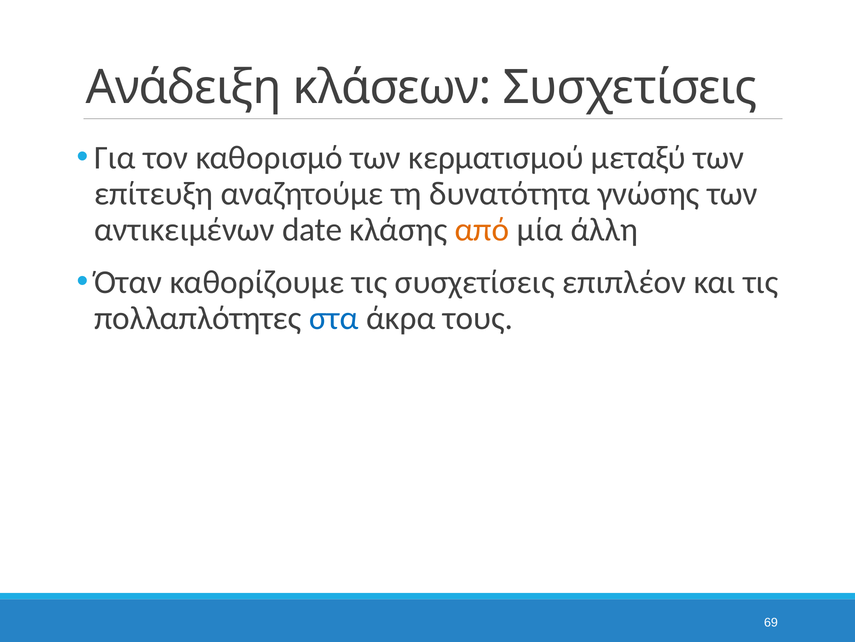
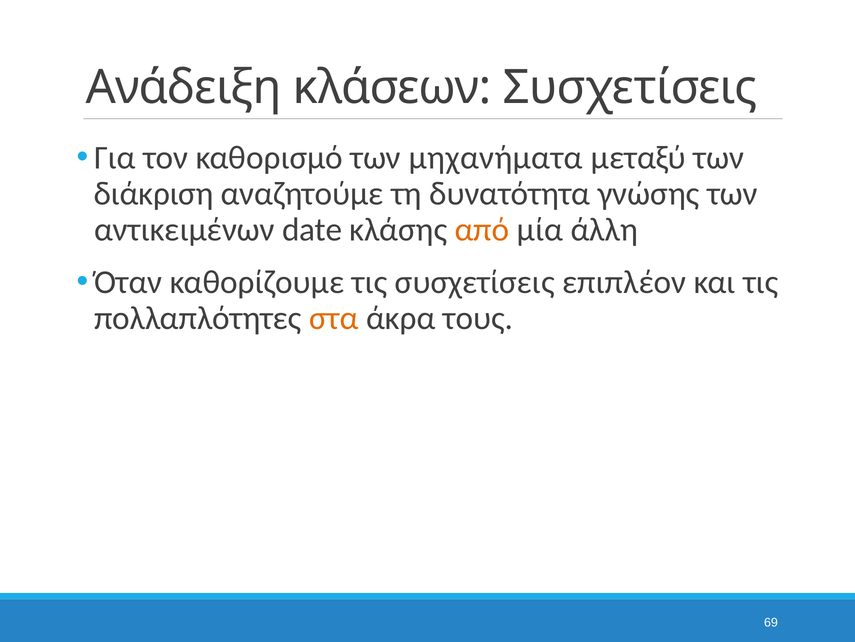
κερματισμού: κερματισμού -> μηχανήματα (496, 158)
επίτευξη: επίτευξη -> διάκριση (154, 193)
στα colour: blue -> orange (334, 318)
